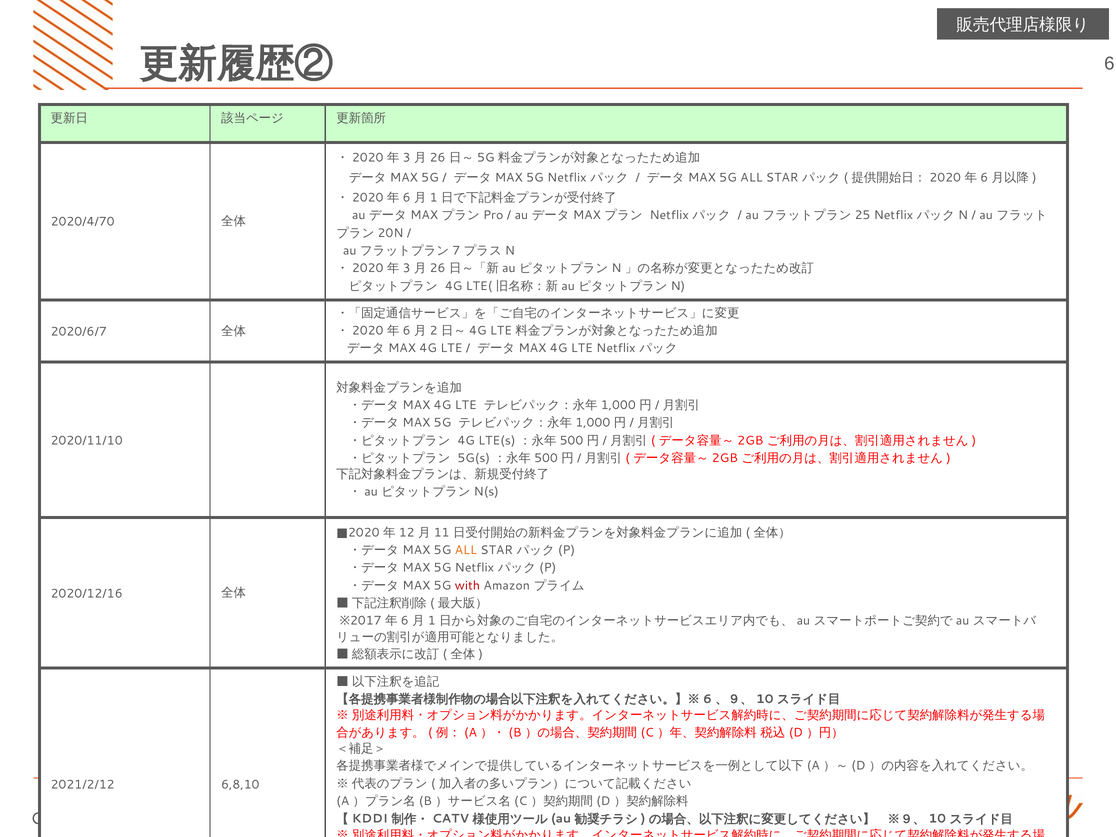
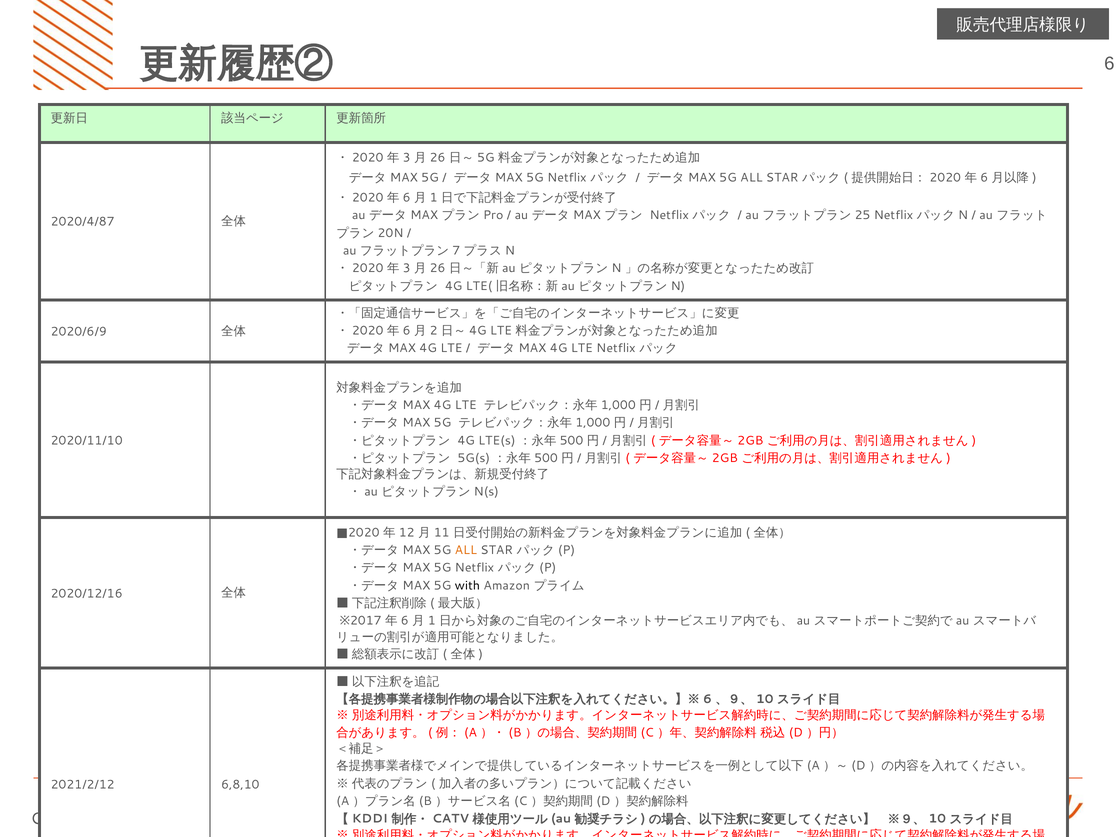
2020/4/70: 2020/4/70 -> 2020/4/87 (83, 222)
2020/6/7: 2020/6/7 -> 2020/6/9 (79, 332)
with colour: red -> black (467, 586)
